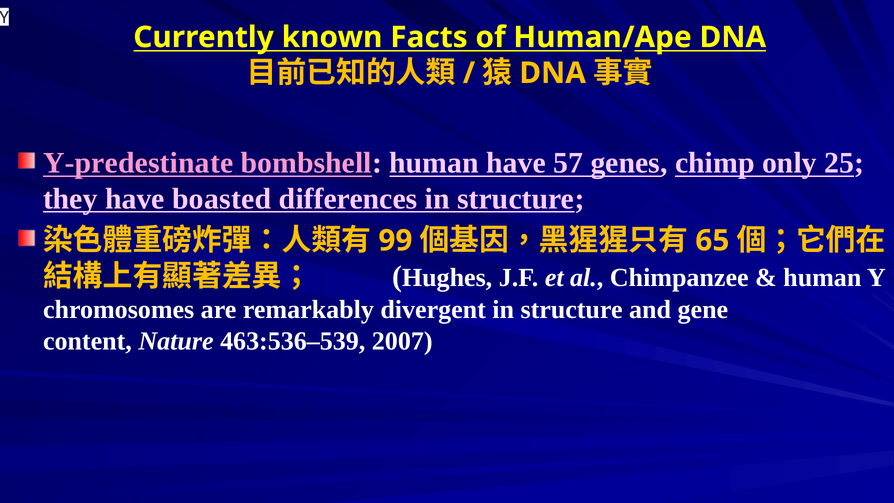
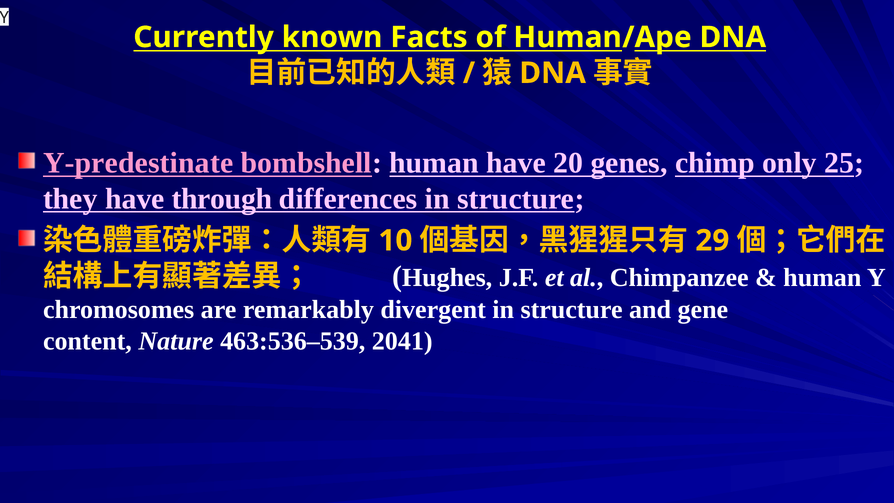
57: 57 -> 20 (568, 163)
boasted: boasted -> through (222, 199)
99: 99 -> 10 (395, 241)
65: 65 -> 29 (712, 241)
2007: 2007 -> 2041 (402, 341)
